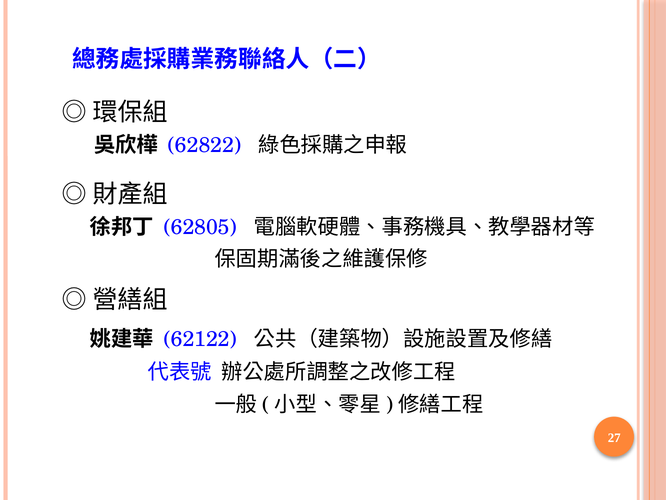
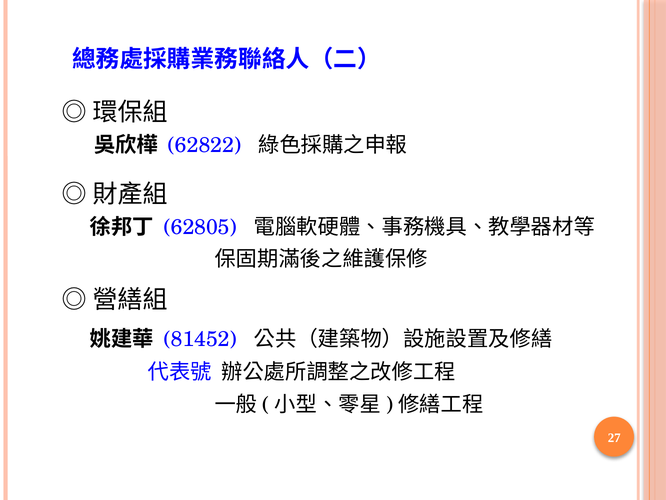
62122: 62122 -> 81452 (200, 339)
